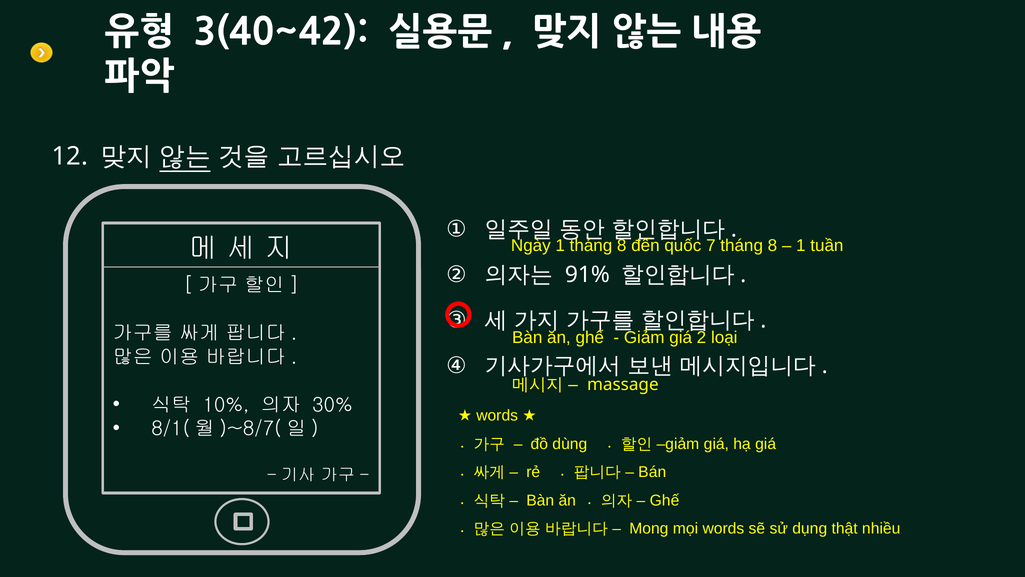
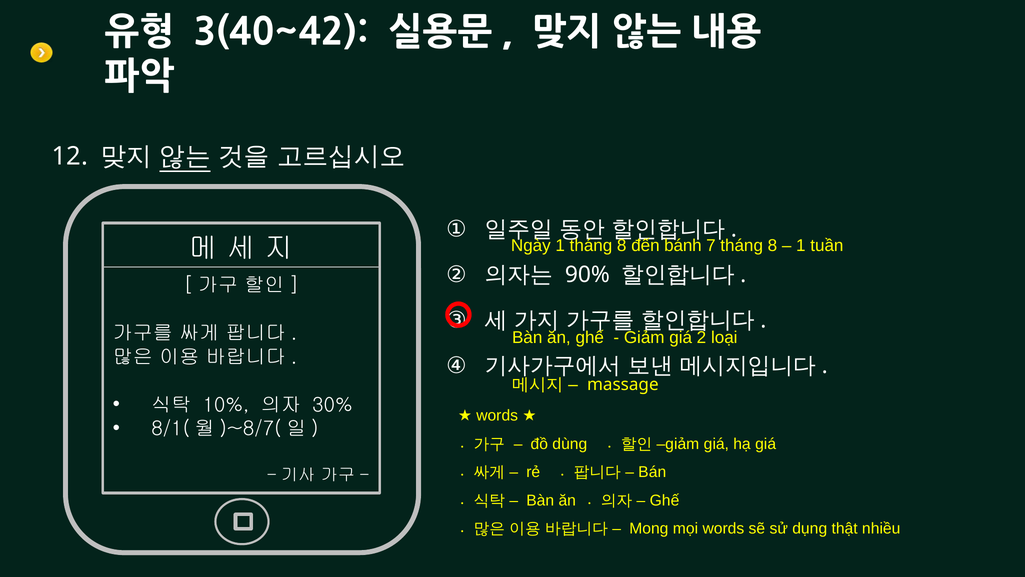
quốc: quốc -> bánh (683, 245)
91%: 91% -> 90% (587, 274)
